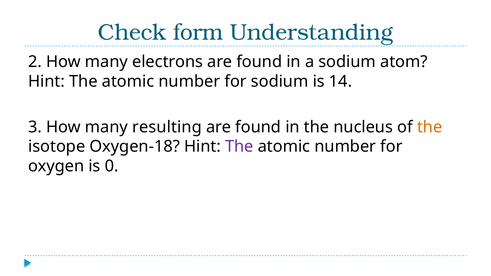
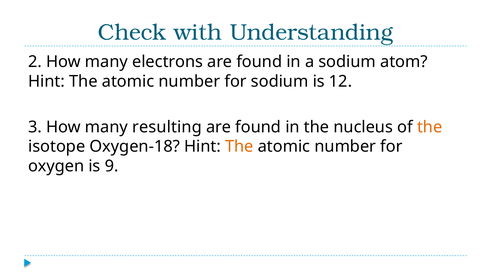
form: form -> with (198, 32)
14: 14 -> 12 (341, 82)
The colour: purple -> orange (239, 147)
0: 0 -> 9 (112, 166)
